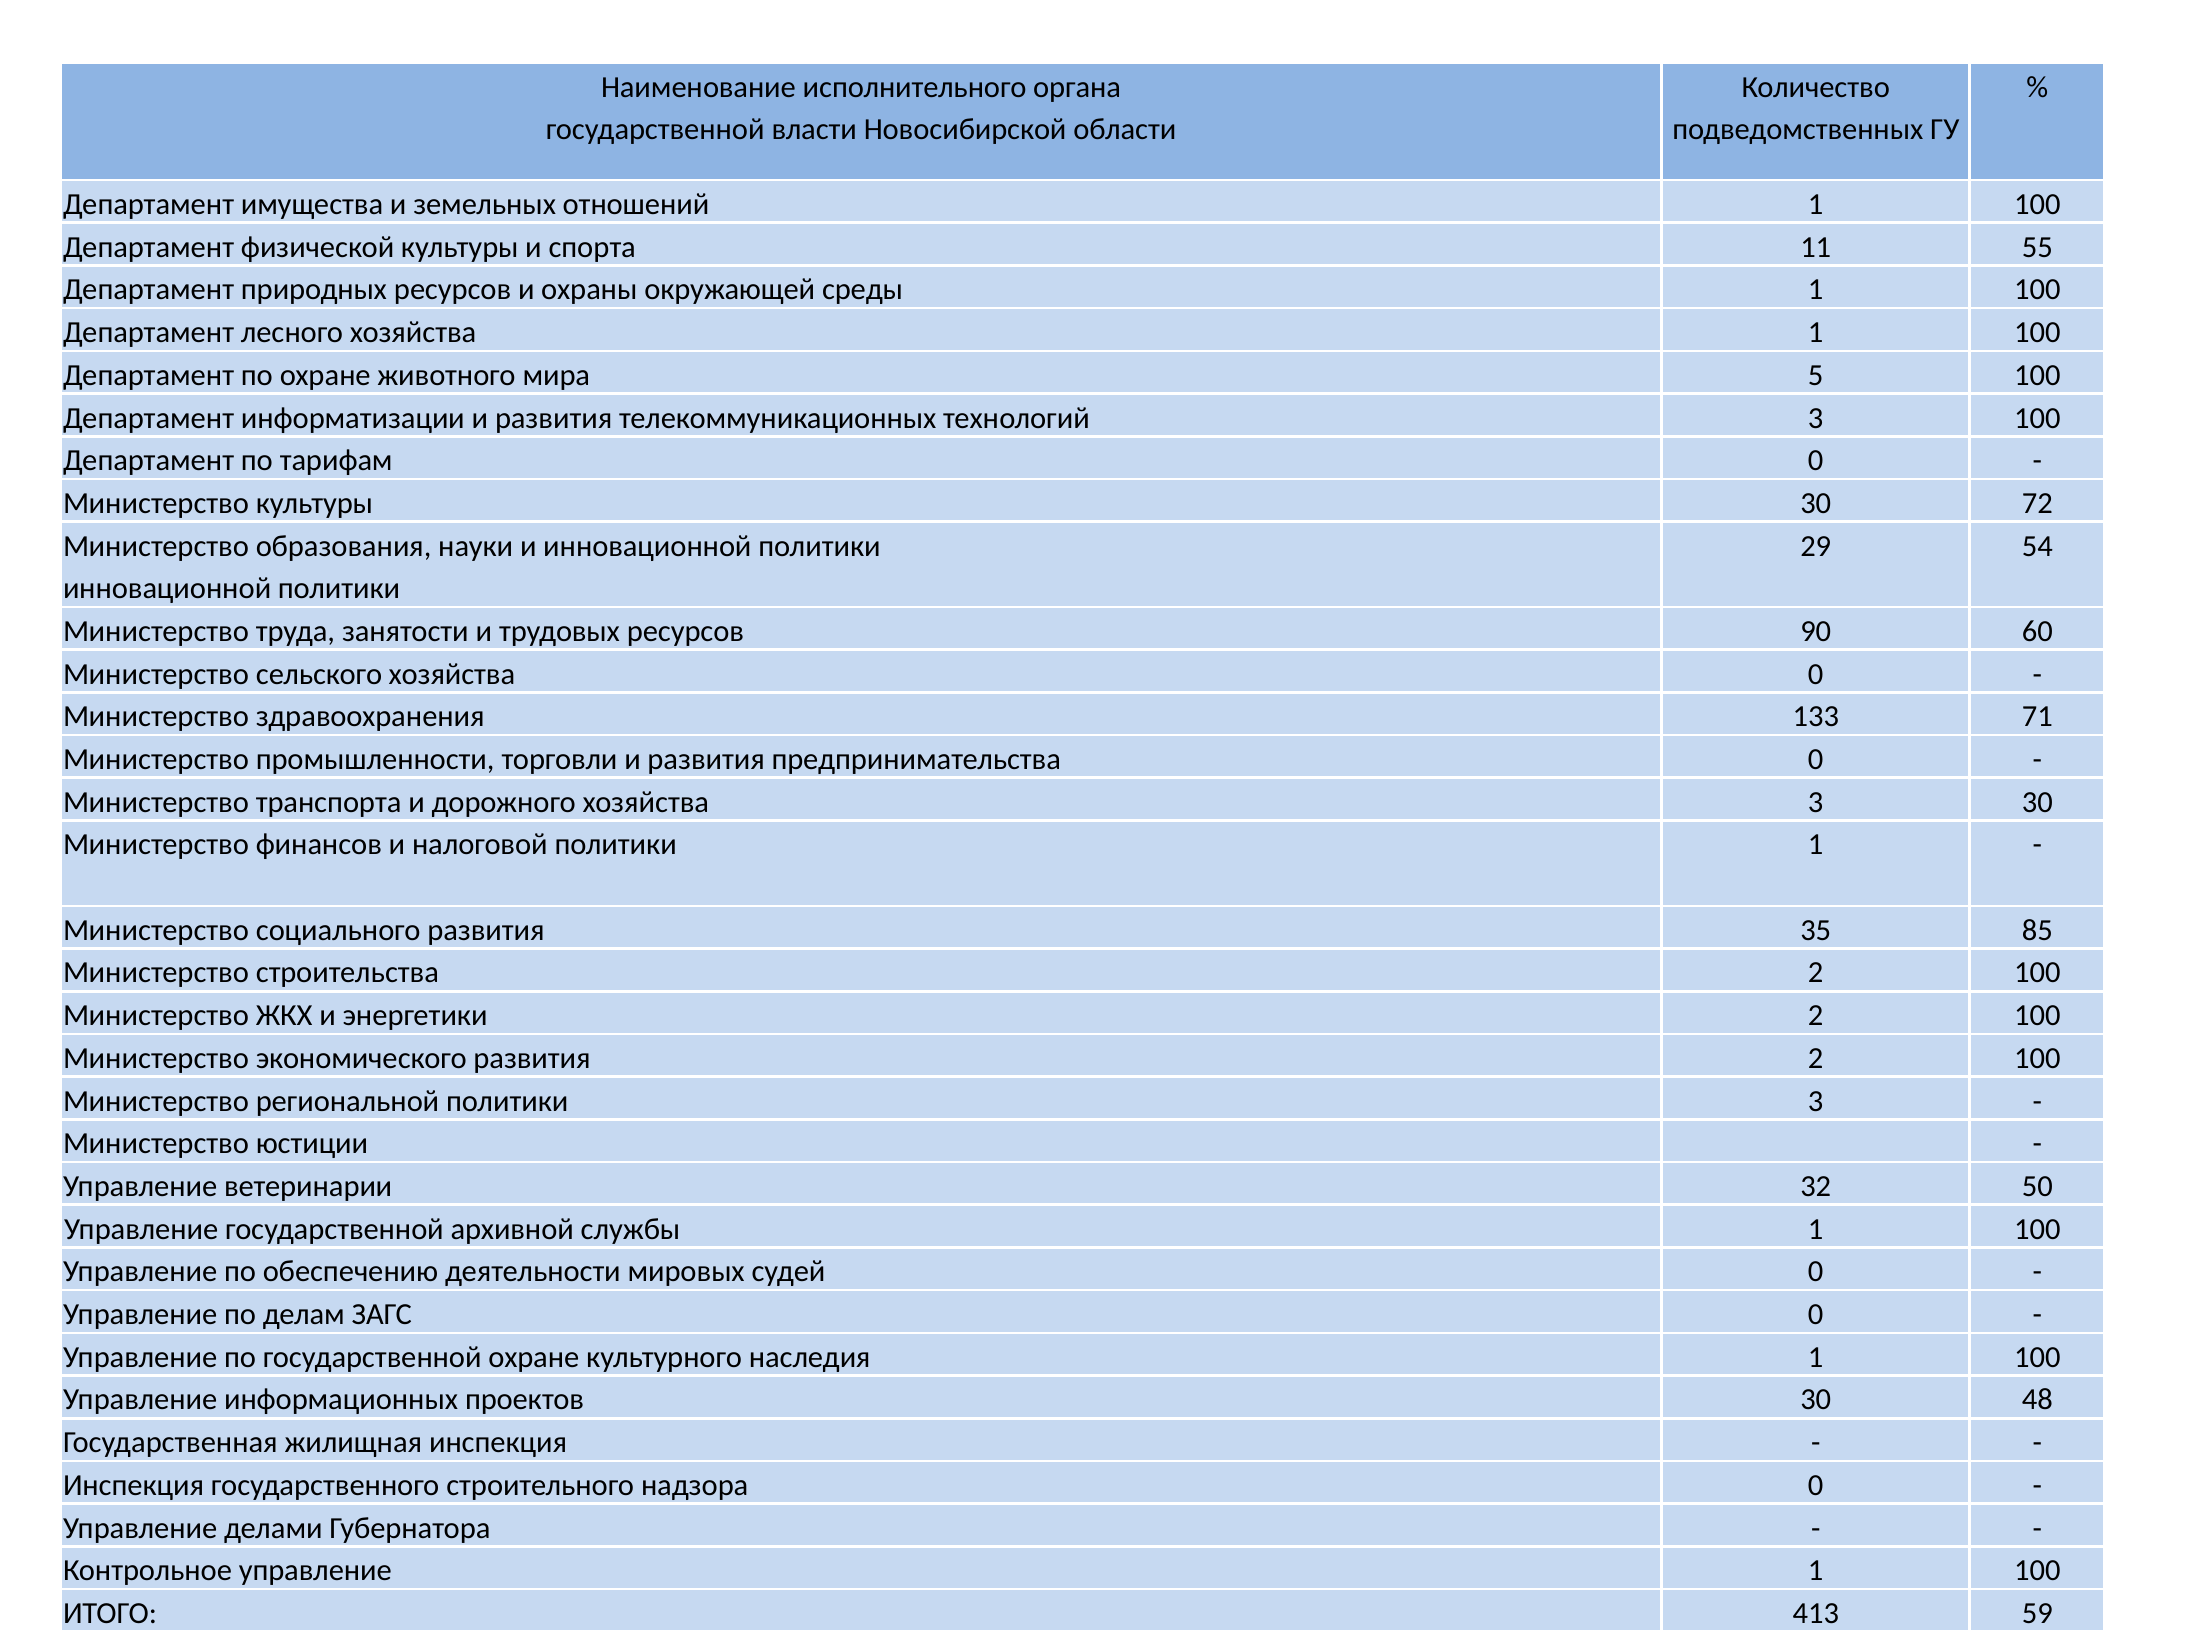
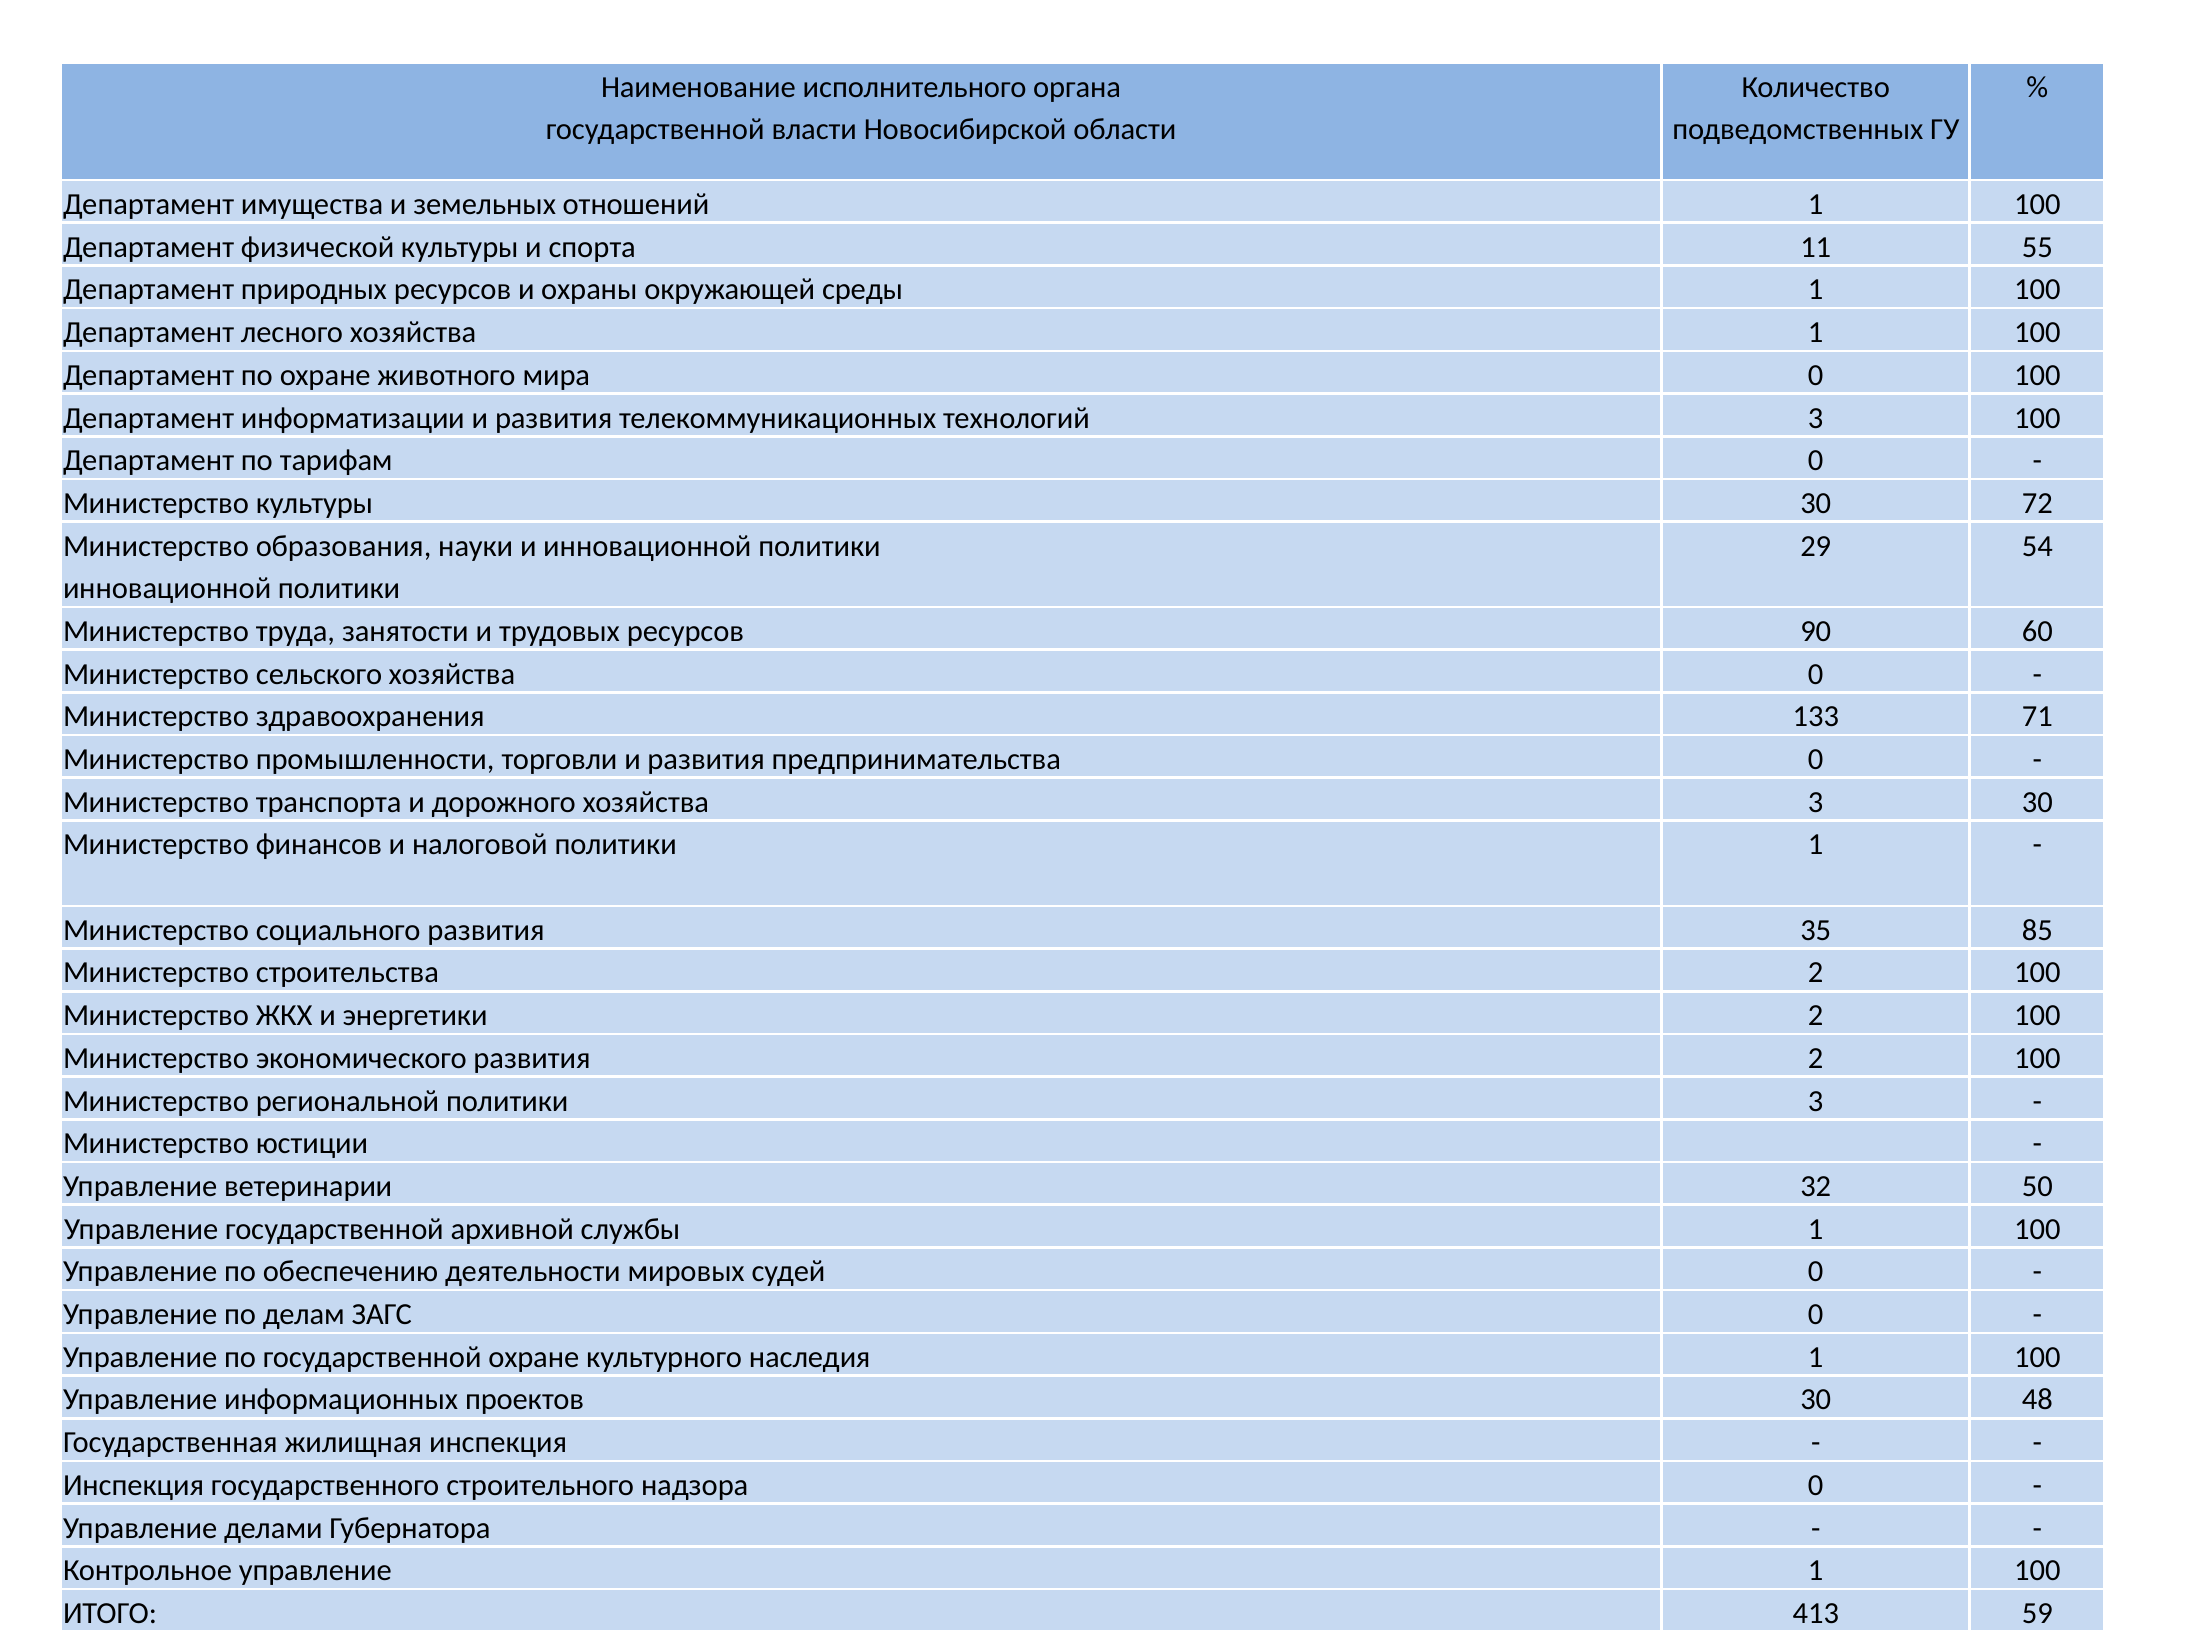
мира 5: 5 -> 0 (1816, 375)
